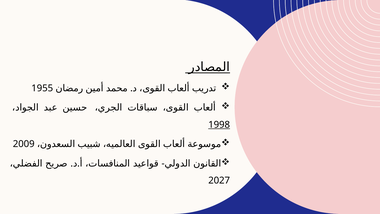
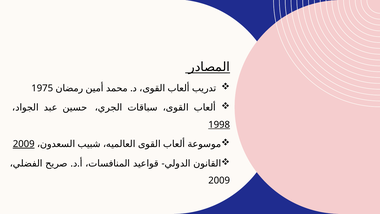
1955: 1955 -> 1975 (42, 88)
2009 underline: none -> present (24, 144)
2027: 2027 -> 2009 (219, 180)
